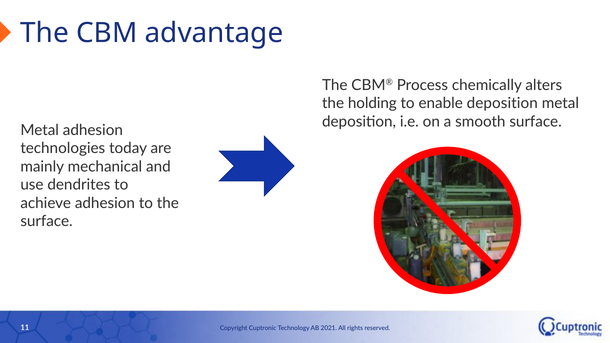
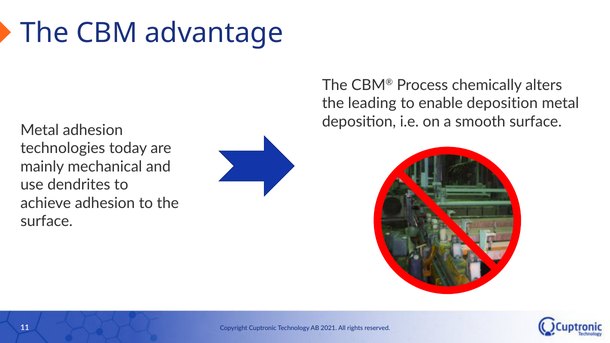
holding: holding -> leading (372, 103)
